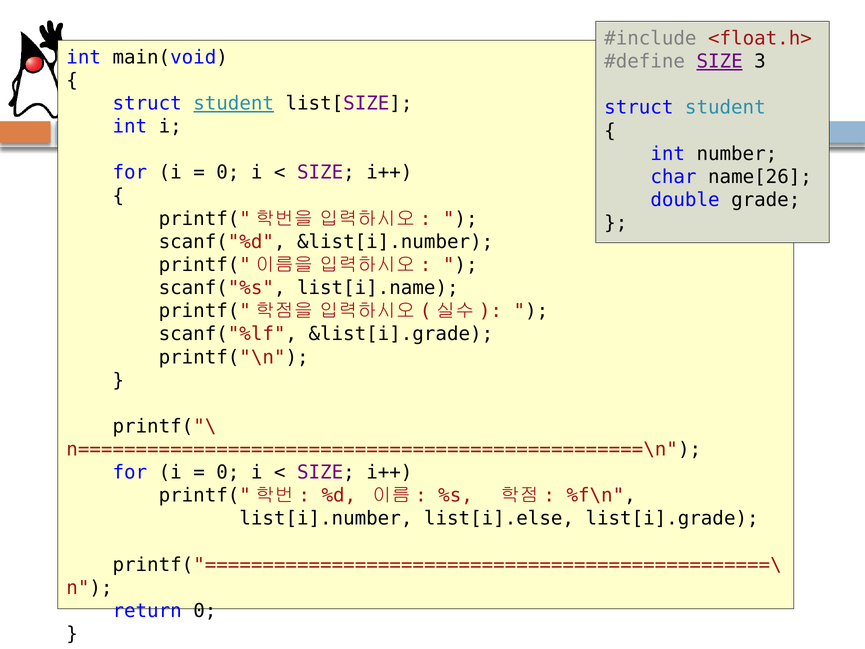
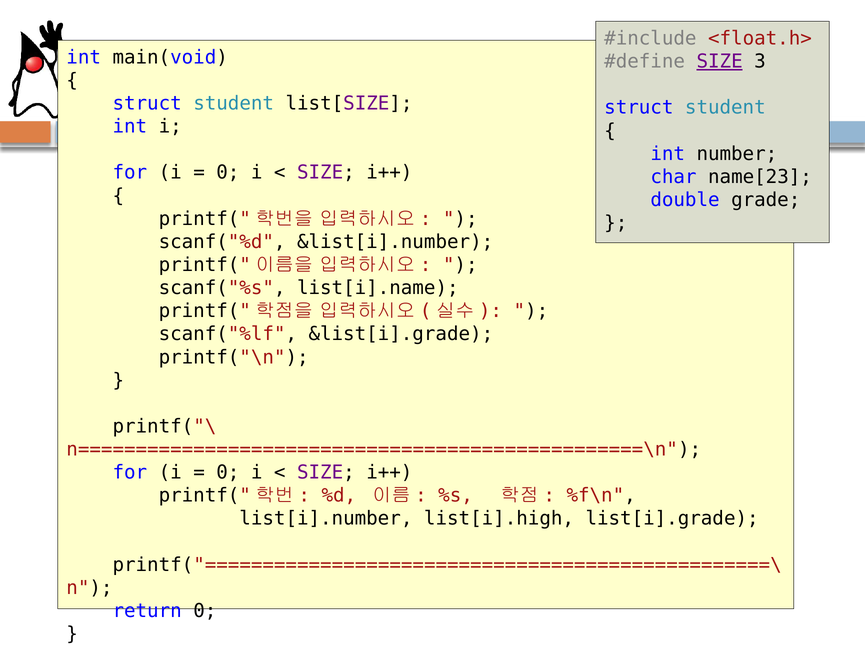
student underline: present -> none (234, 103)
name[26: name[26 -> name[23 (760, 177)
list[i].else: list[i].else -> list[i].high (499, 518)
